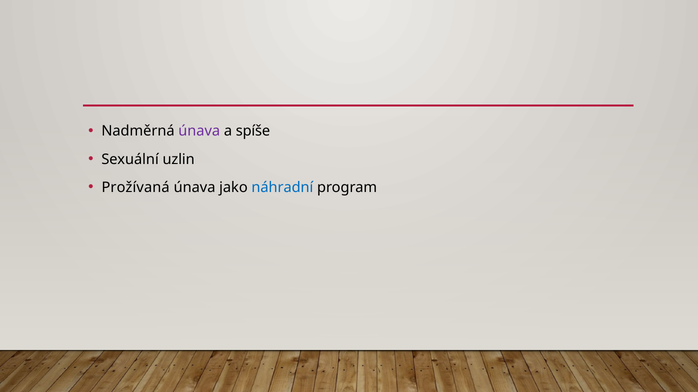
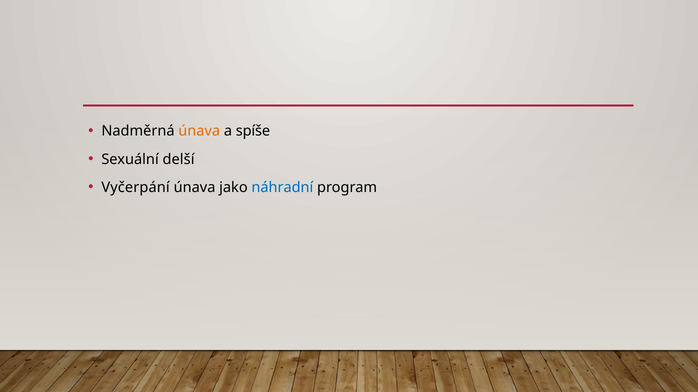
únava colour: purple -> orange (199, 131)
uzlin: uzlin -> delší (179, 159)
Prožívaná: Prožívaná -> Vyčerpání (136, 188)
